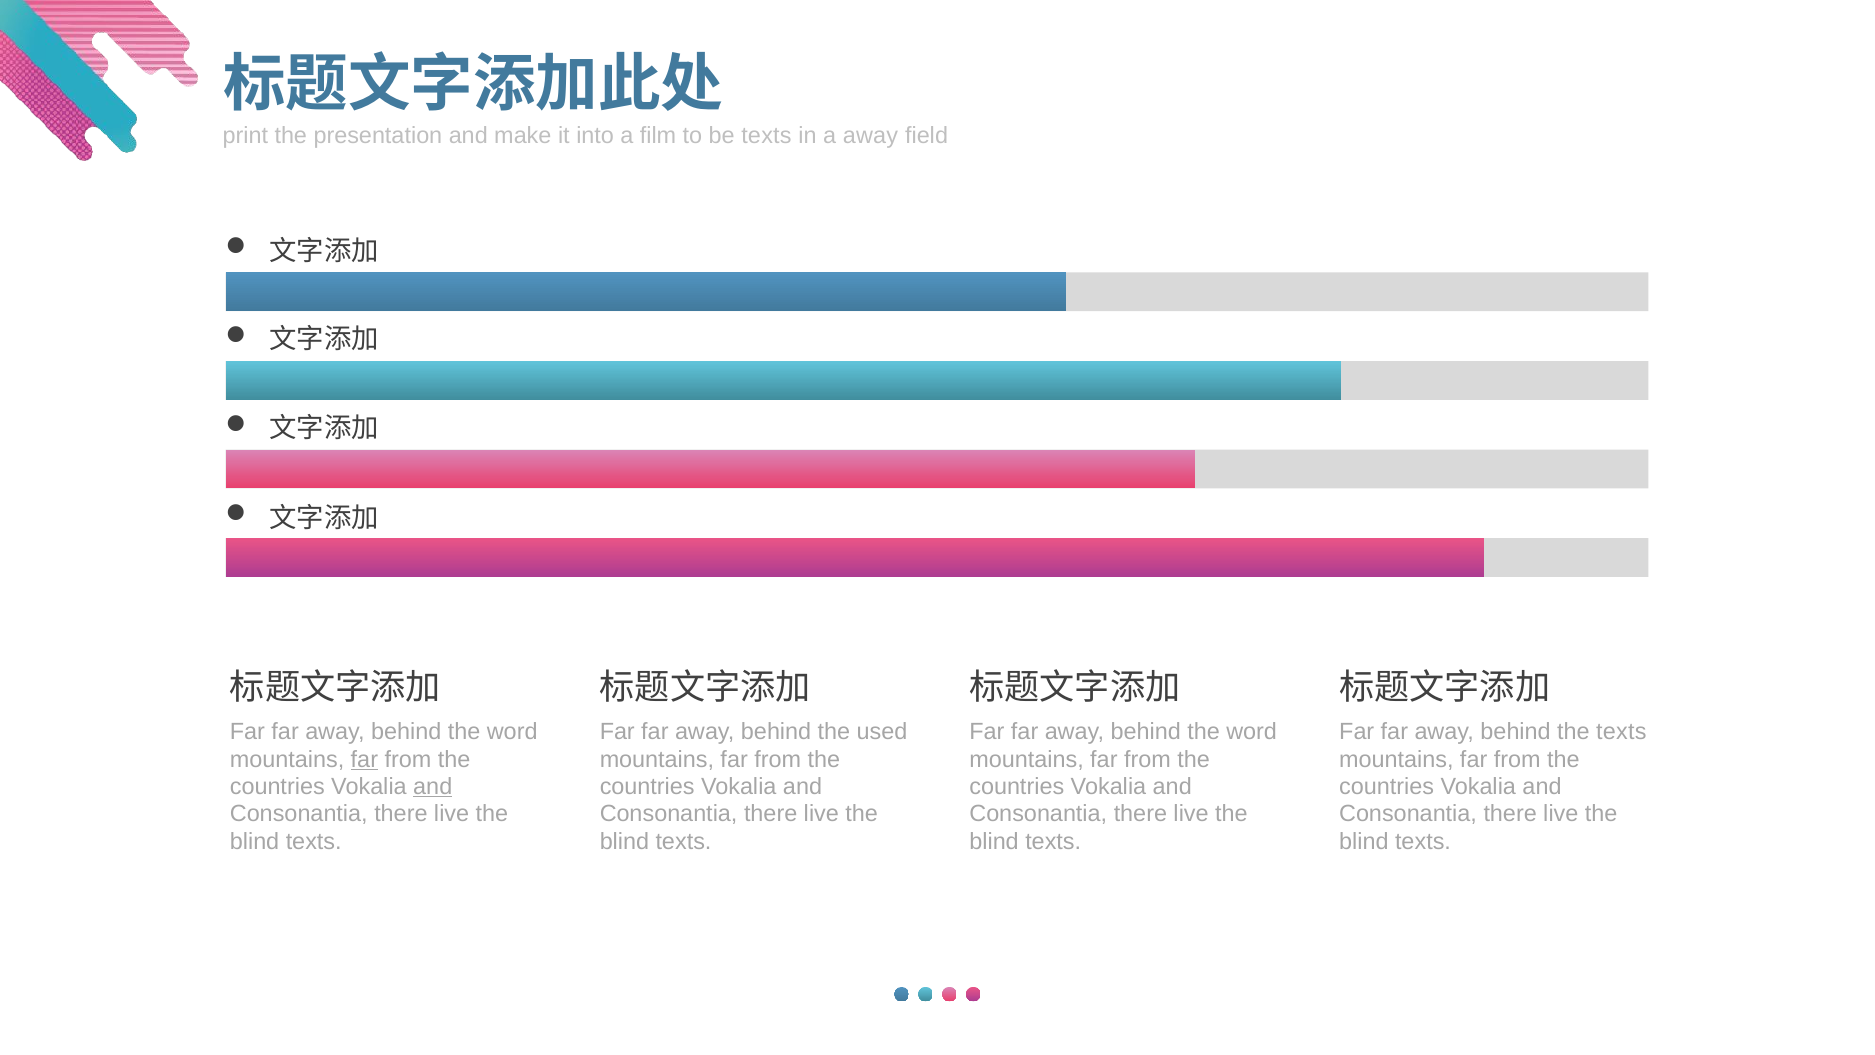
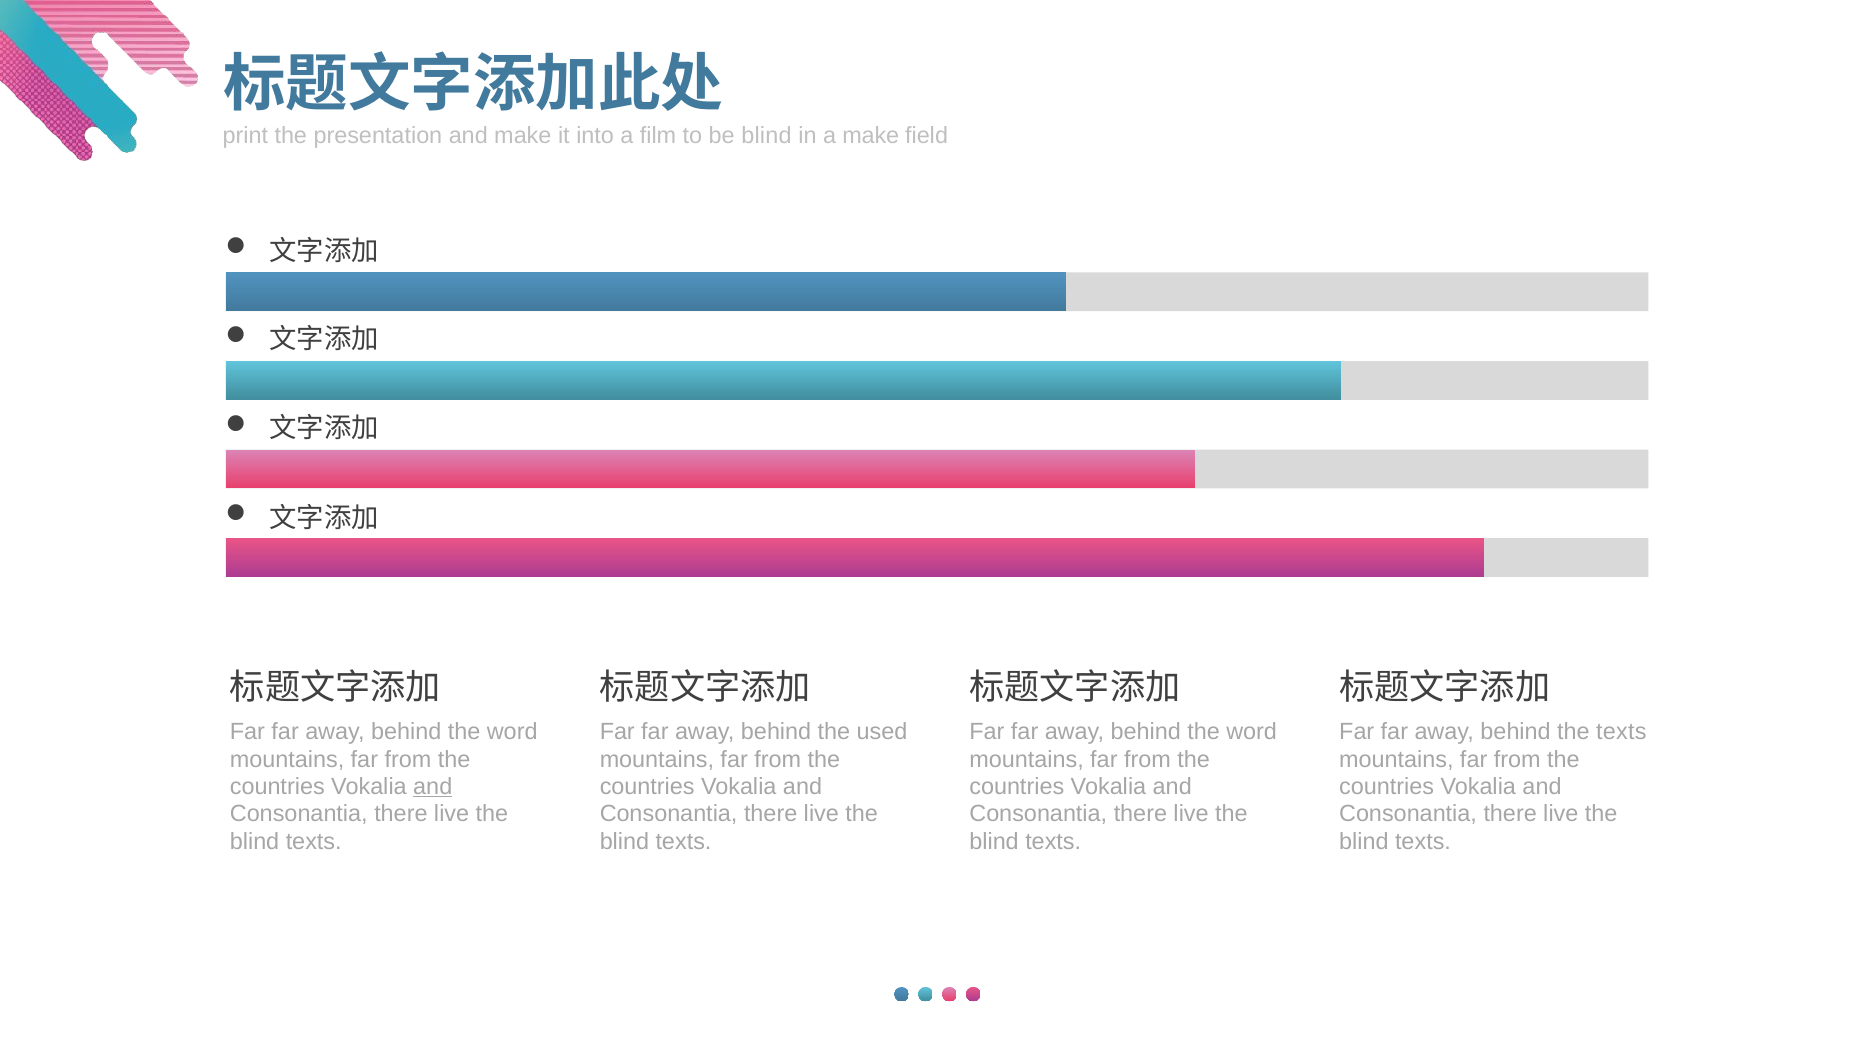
be texts: texts -> blind (766, 136)
a away: away -> make (871, 136)
far underline: present -> none (364, 759)
